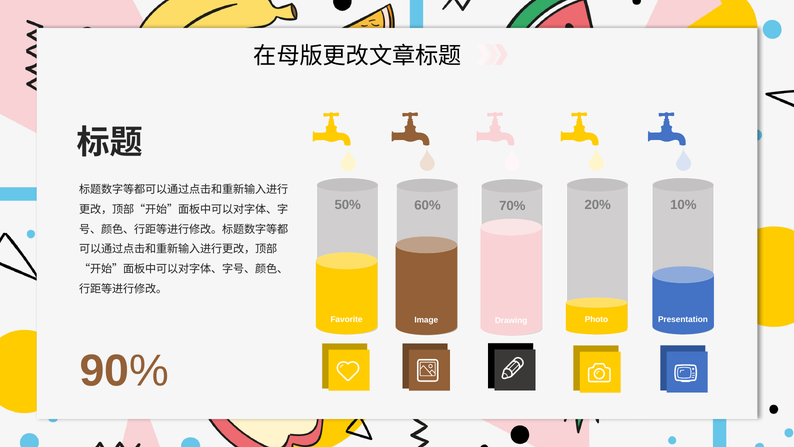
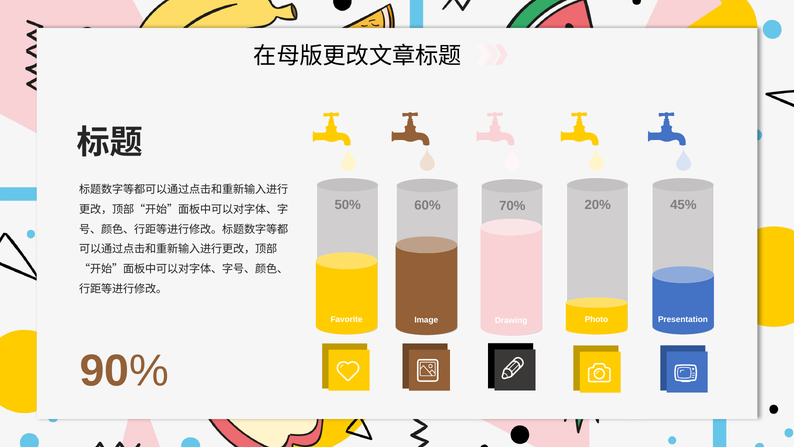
10%: 10% -> 45% (683, 204)
